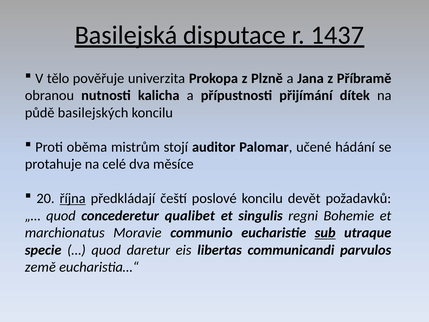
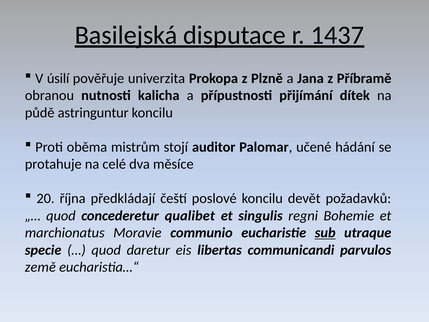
tělo: tělo -> úsilí (58, 78)
basilejských: basilejských -> astringuntur (93, 113)
října underline: present -> none (73, 198)
